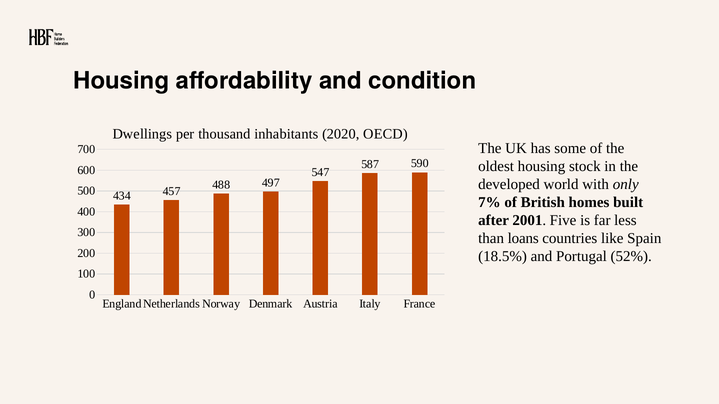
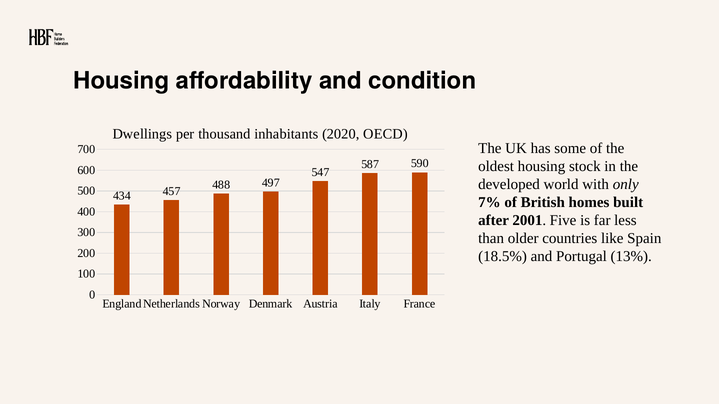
loans: loans -> older (523, 239)
52%: 52% -> 13% (631, 257)
